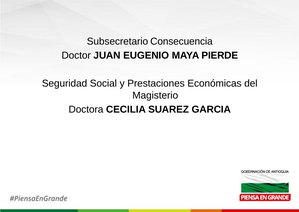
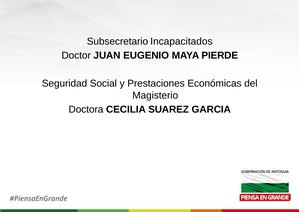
Consecuencia: Consecuencia -> Incapacitados (181, 41)
